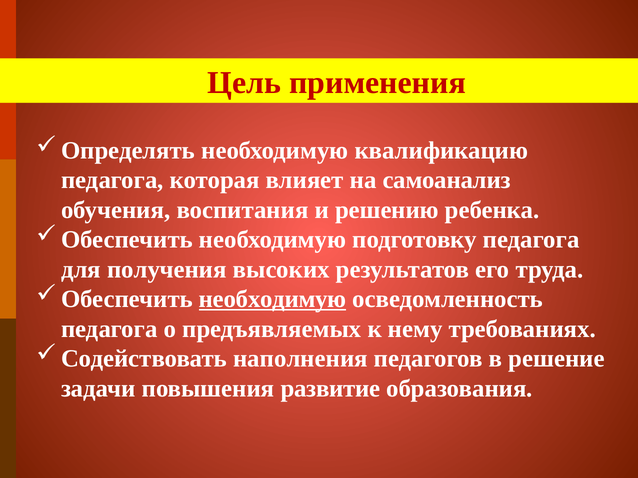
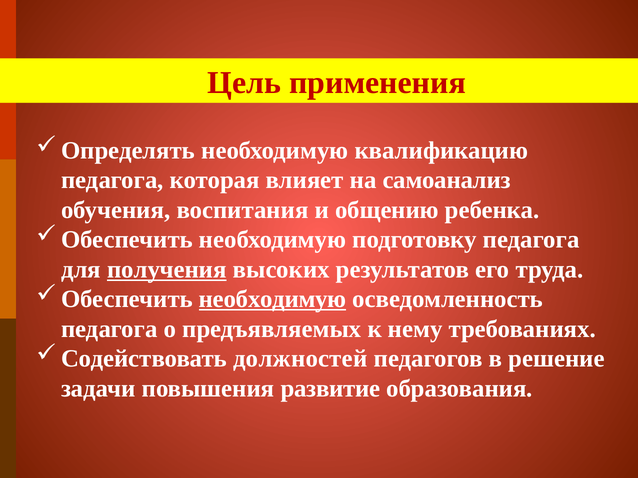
решению: решению -> общению (387, 210)
получения underline: none -> present (167, 270)
наполнения: наполнения -> должностей (300, 359)
